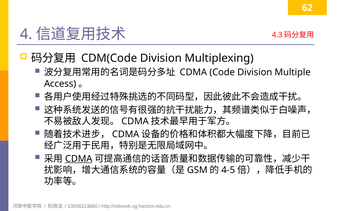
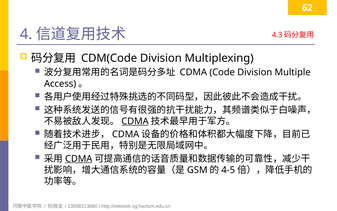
CDMA underline: none -> present (135, 121)
